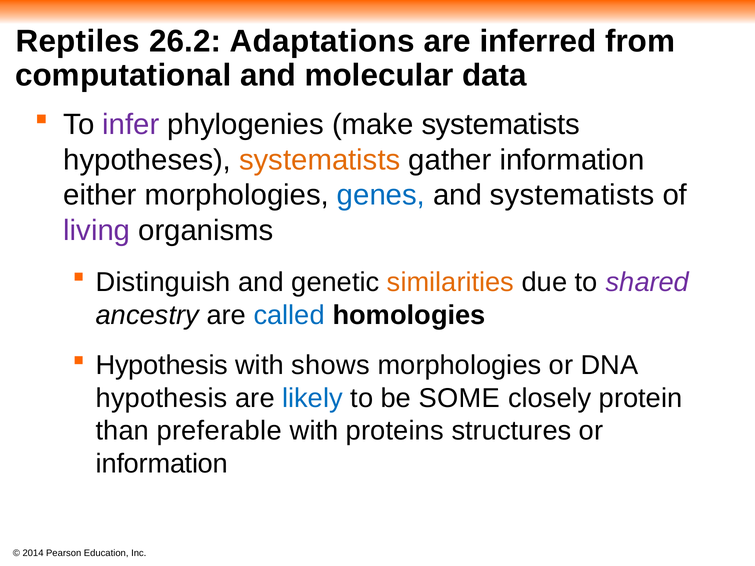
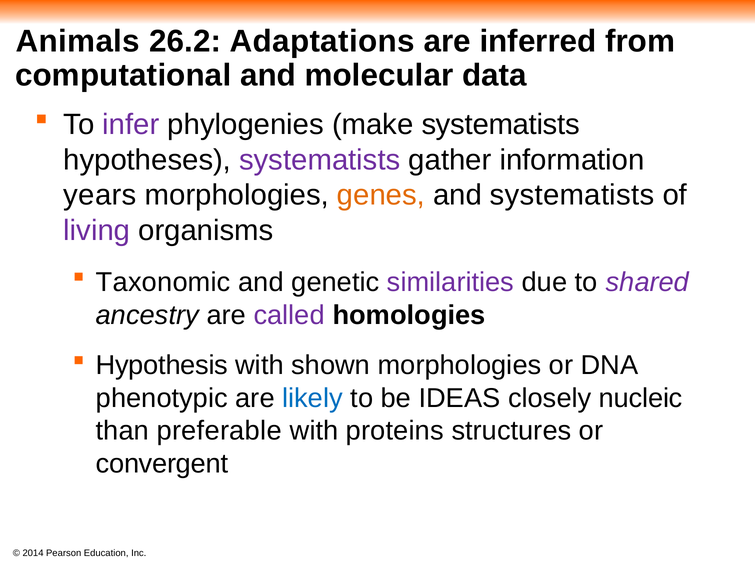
Reptiles: Reptiles -> Animals (78, 41)
systematists colour: orange -> purple (320, 160)
either: either -> years (100, 195)
genes colour: blue -> orange (381, 195)
Distinguish: Distinguish -> Taxonomic (163, 283)
similarities colour: orange -> purple (451, 283)
called colour: blue -> purple (289, 315)
shows: shows -> shown (331, 366)
hypothesis: hypothesis -> phenotypic (162, 398)
SOME: SOME -> IDEAS (460, 398)
protein: protein -> nucleic (641, 398)
information: information -> convergent (162, 464)
